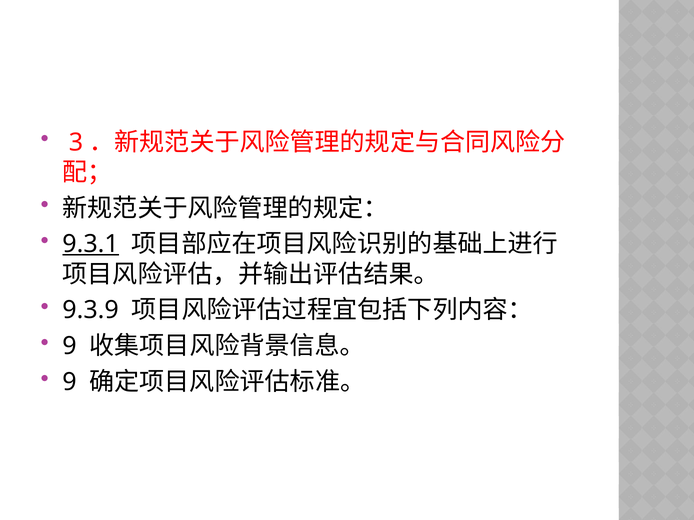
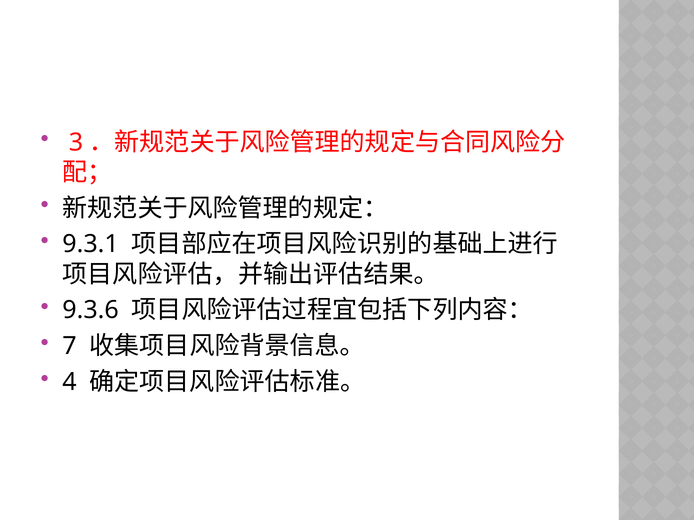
9.3.1 underline: present -> none (91, 244)
9.3.9: 9.3.9 -> 9.3.6 (91, 310)
9: 9 -> 7 (70, 346)
9: 9 -> 4 (70, 382)
